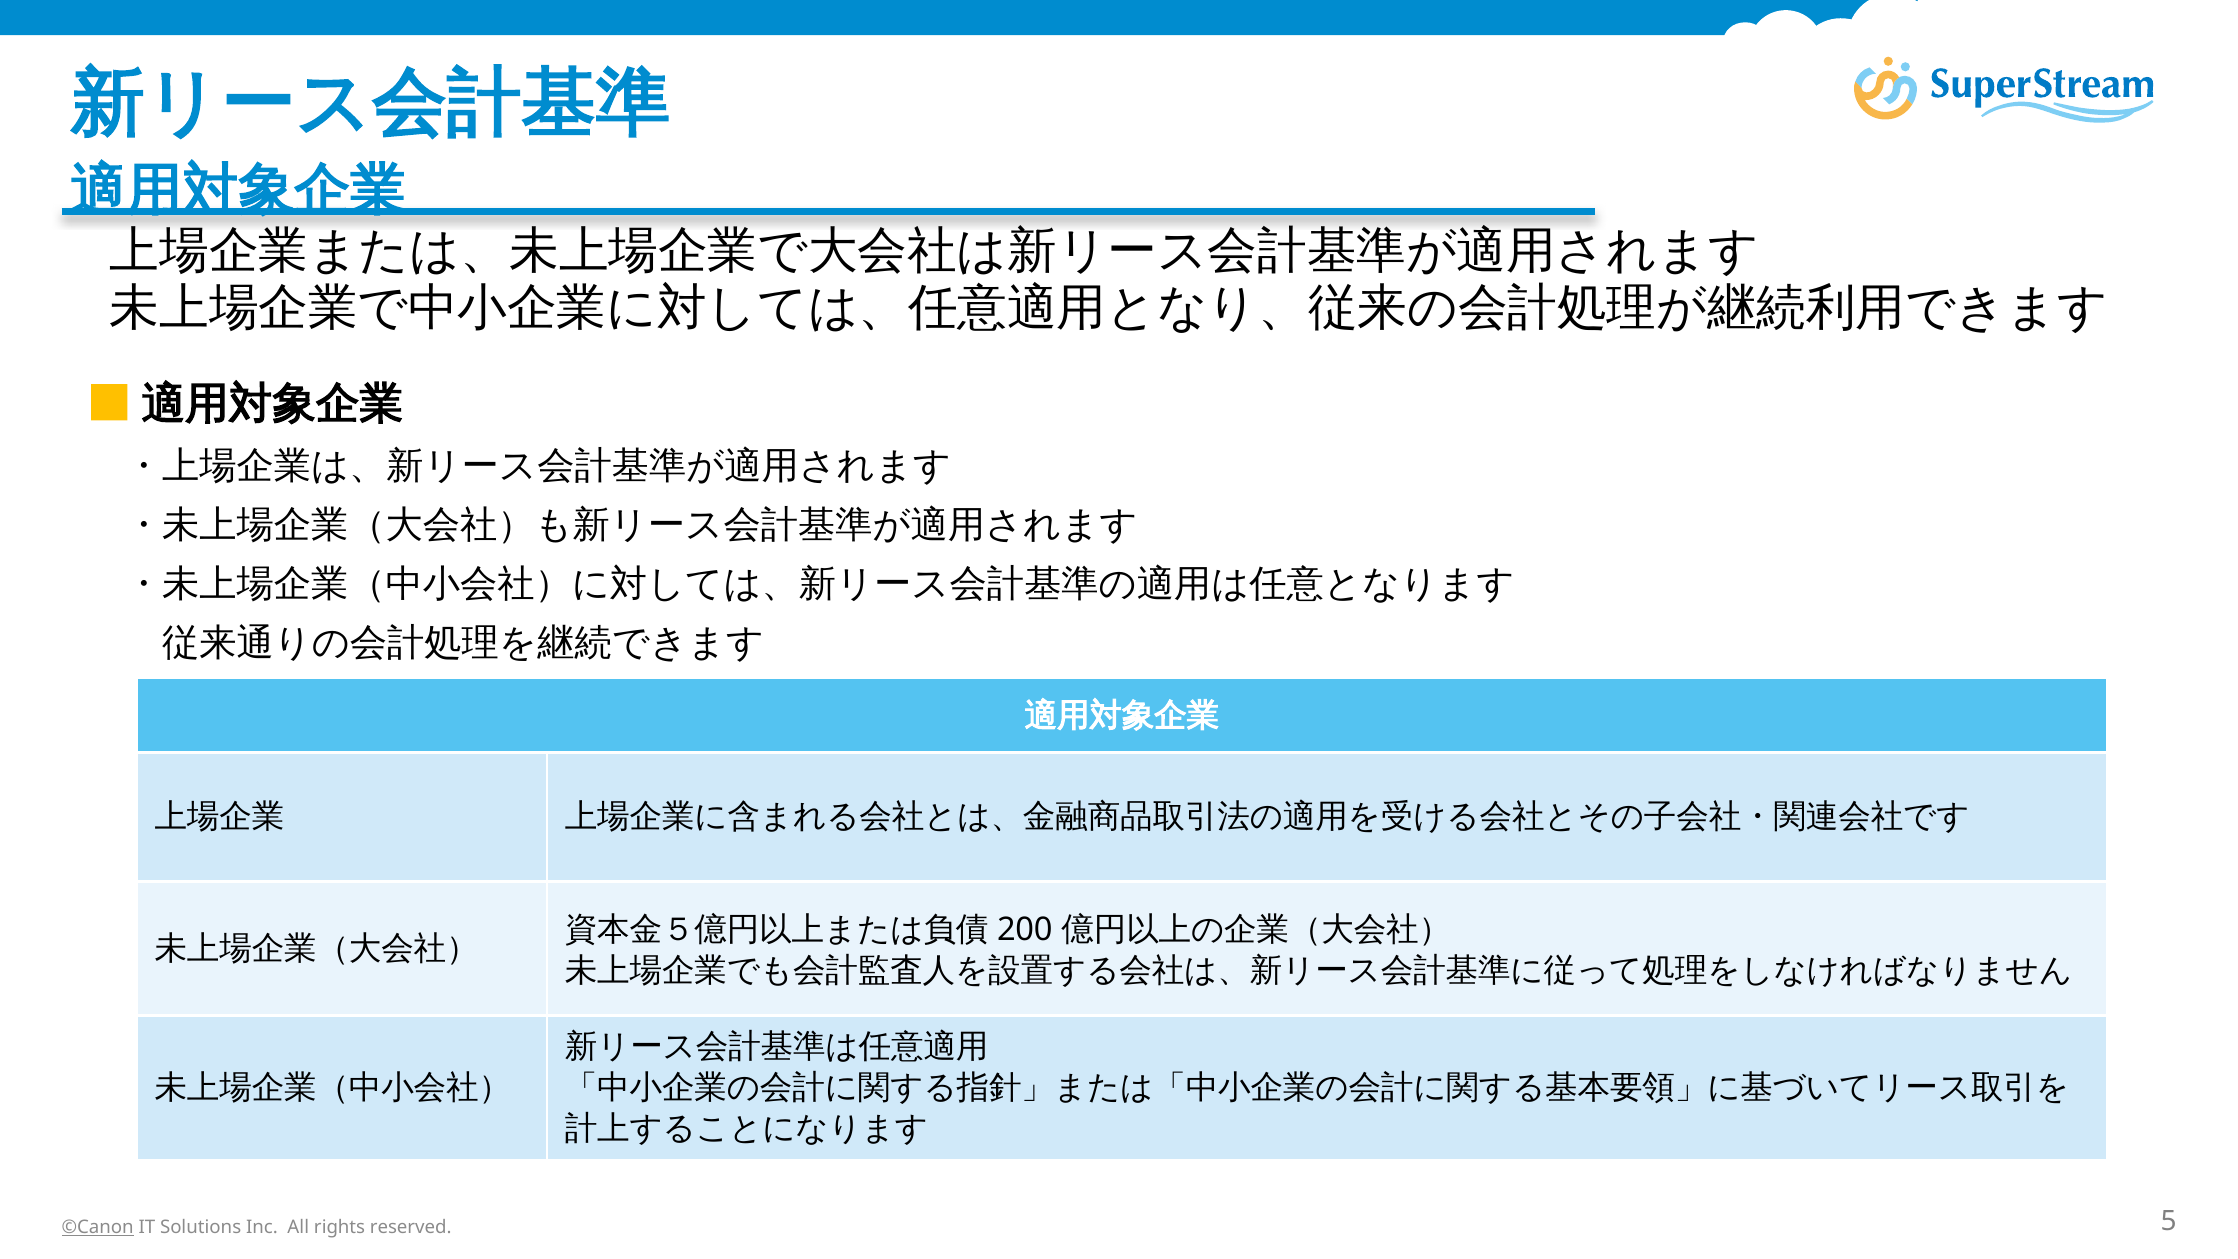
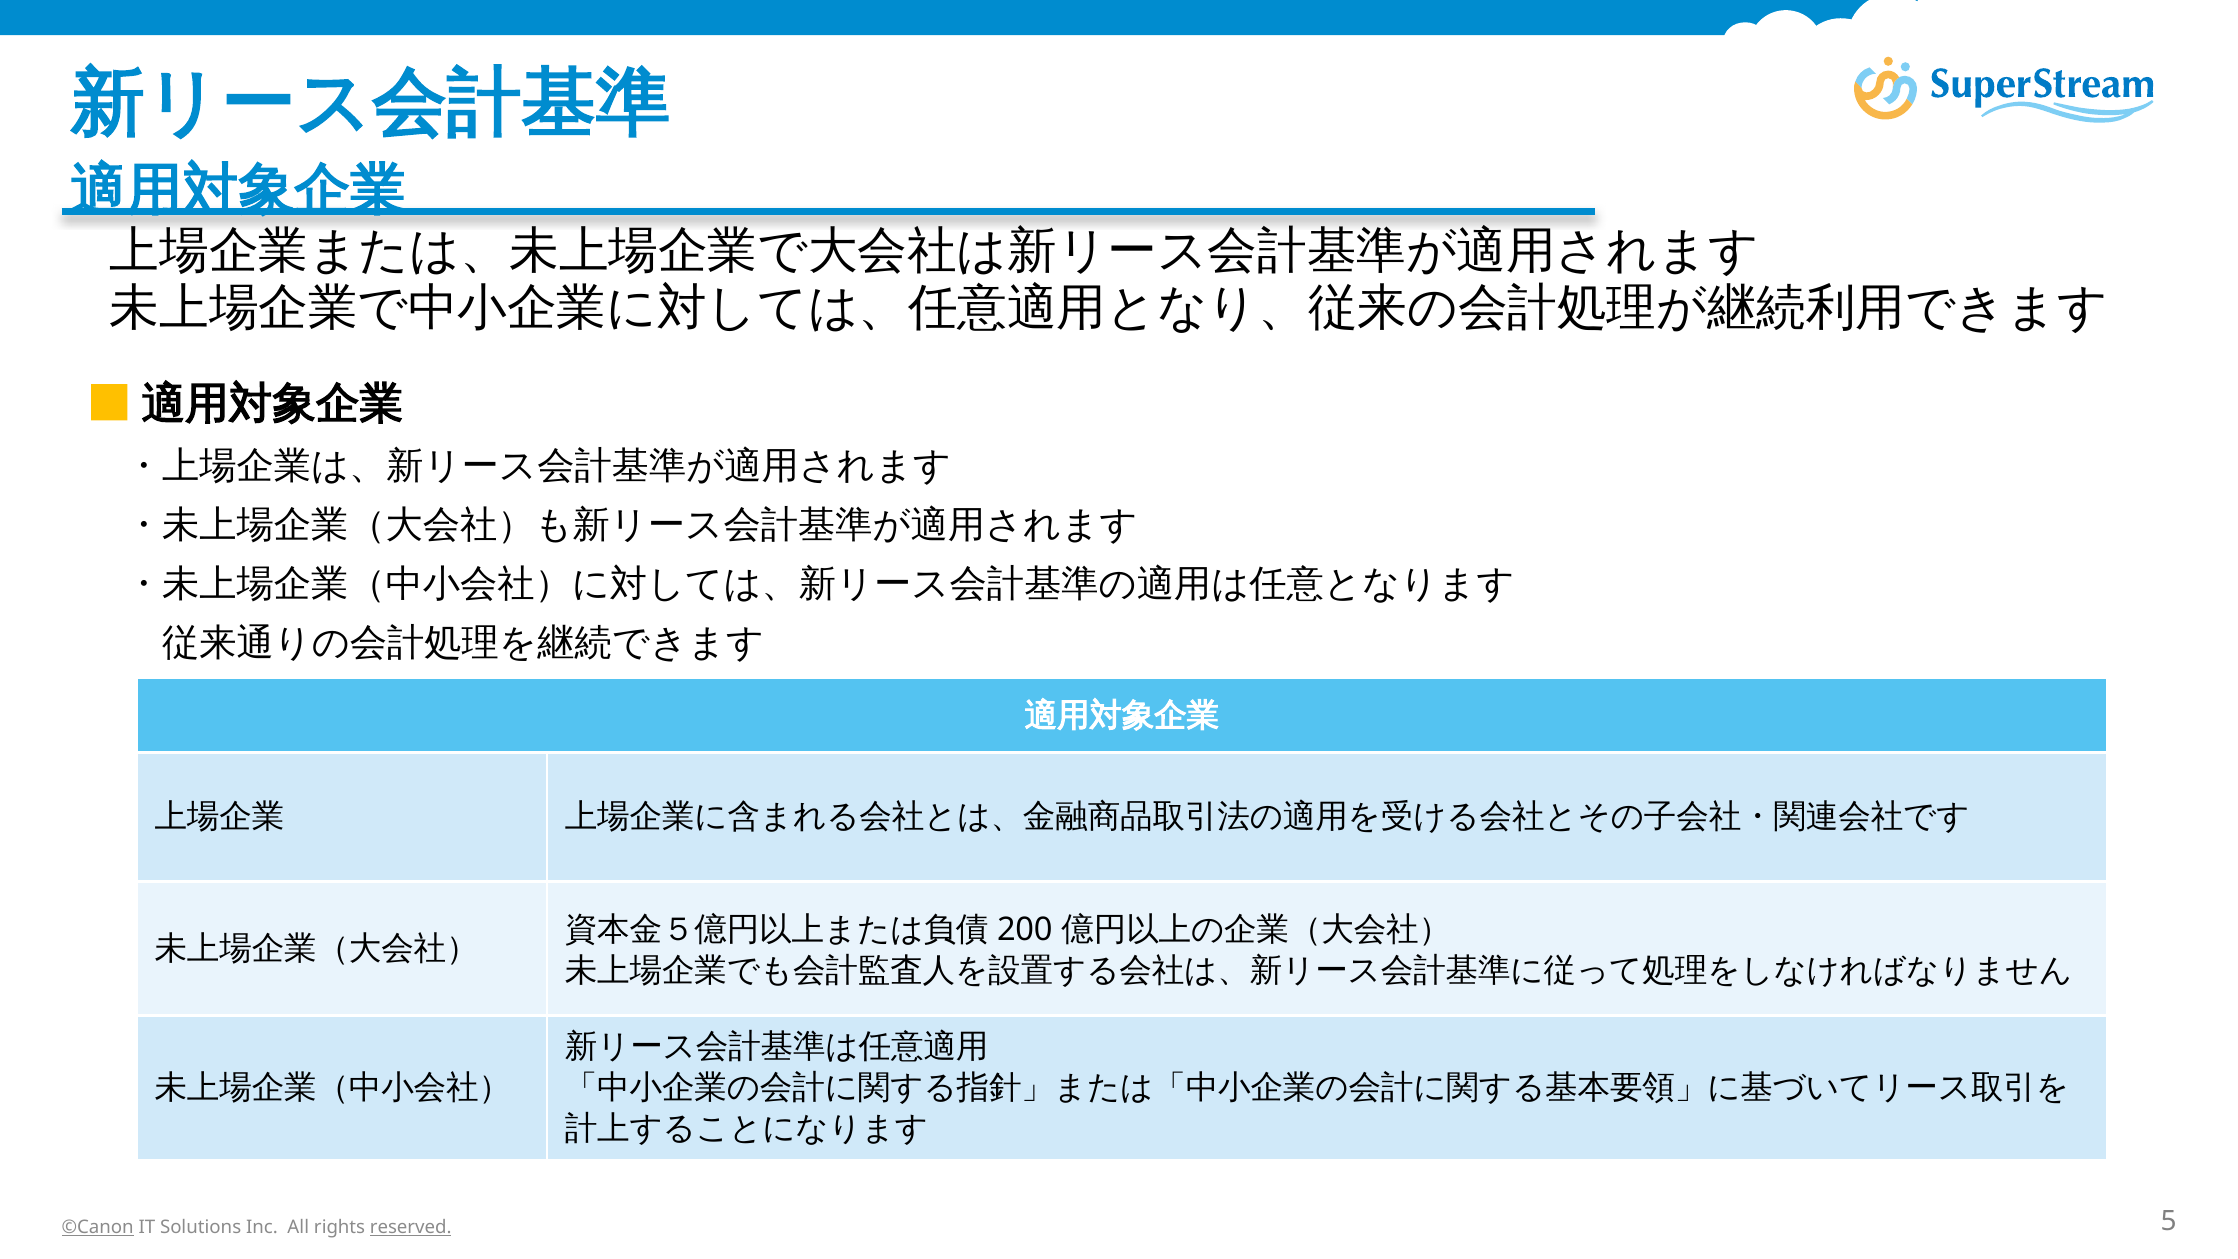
reserved underline: none -> present (411, 1227)
